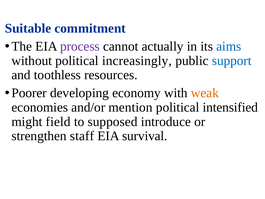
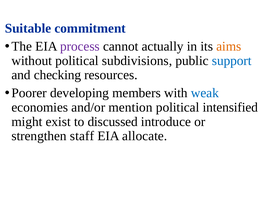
aims colour: blue -> orange (229, 46)
increasingly: increasingly -> subdivisions (137, 61)
toothless: toothless -> checking (57, 75)
economy: economy -> members (137, 93)
weak colour: orange -> blue (205, 93)
field: field -> exist (58, 122)
supposed: supposed -> discussed (113, 122)
survival: survival -> allocate (145, 136)
